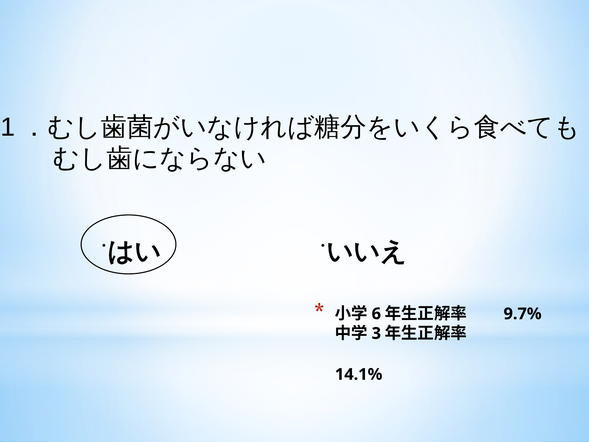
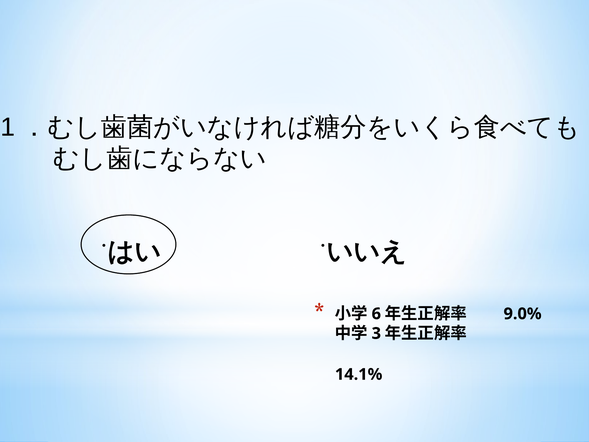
9.7%: 9.7% -> 9.0% (523, 314)
